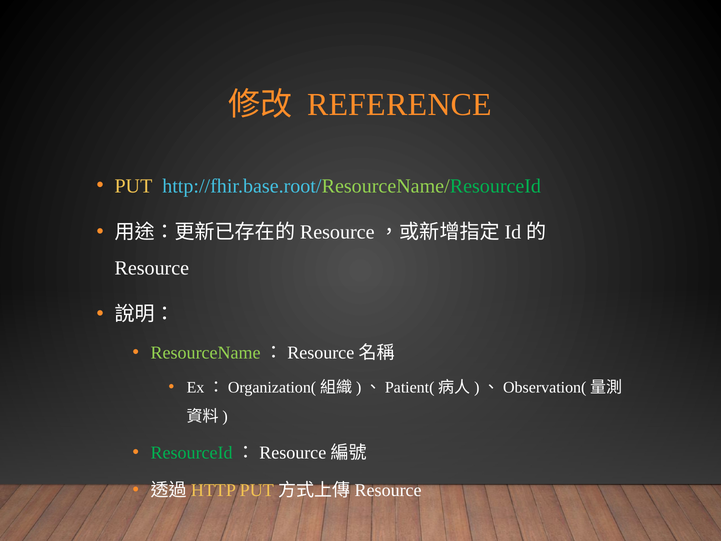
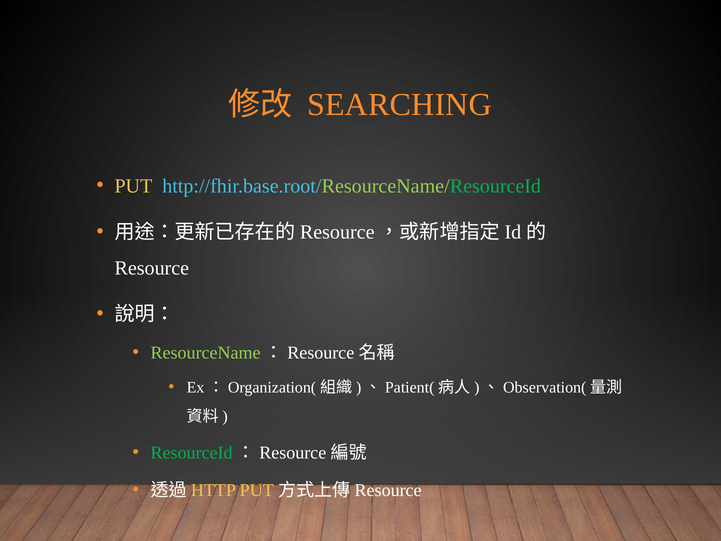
REFERENCE: REFERENCE -> SEARCHING (400, 105)
